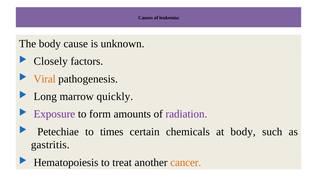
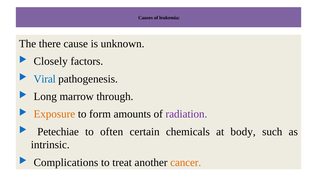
The body: body -> there (50, 44)
Viral colour: orange -> blue (45, 79)
quickly: quickly -> through (115, 97)
Exposure colour: purple -> orange (54, 114)
times: times -> often (112, 132)
gastritis: gastritis -> intrinsic (50, 145)
Hematopoiesis: Hematopoiesis -> Complications (66, 163)
